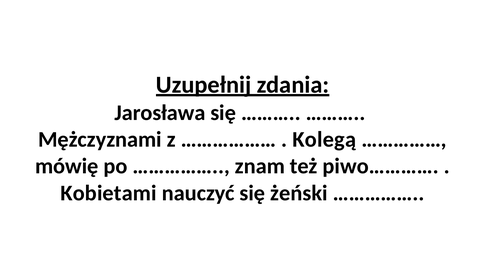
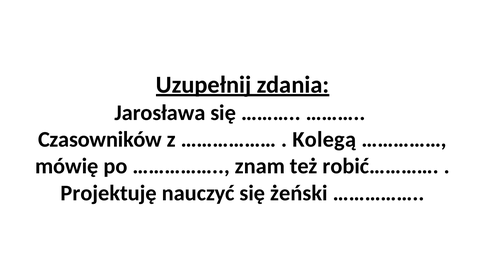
Mężczyznami: Mężczyznami -> Czasowników (100, 140)
piwo…………: piwo………… -> robić………… (381, 167)
Kobietami: Kobietami -> Projektuję (109, 193)
